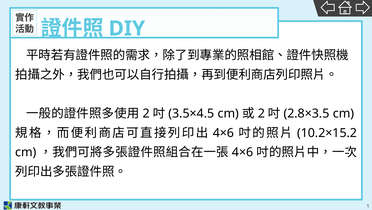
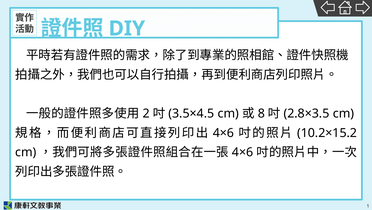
2: 2 -> 8 (261, 113)
